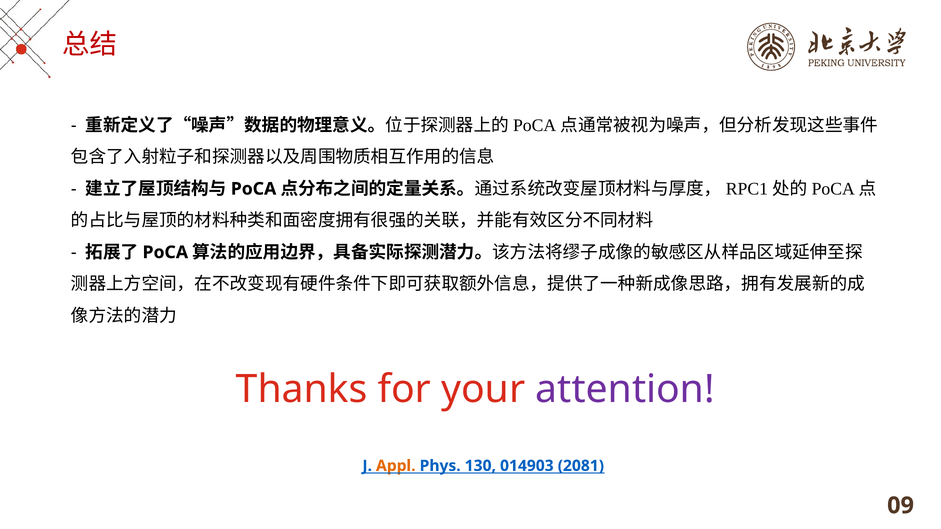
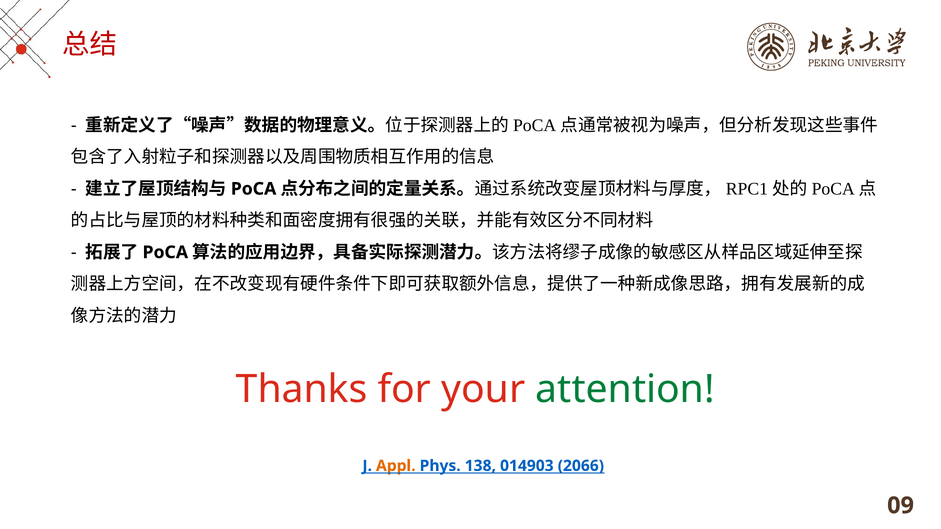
attention colour: purple -> green (625, 390)
130: 130 -> 138 (480, 466)
2081: 2081 -> 2066 (581, 466)
